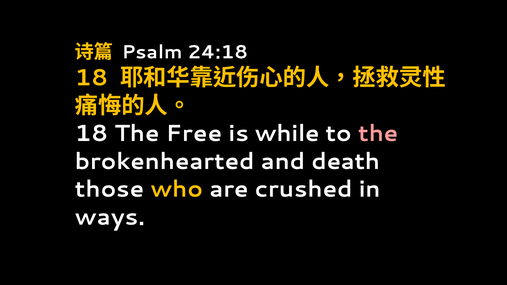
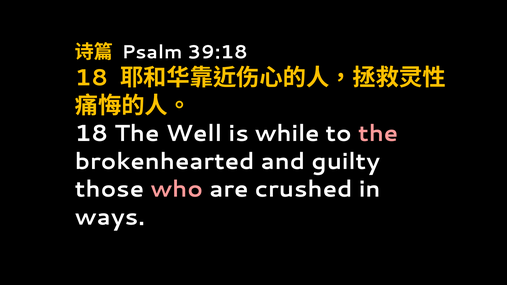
24:18: 24:18 -> 39:18 (218, 52)
Free: Free -> Well (194, 134)
death: death -> guilty (346, 162)
who colour: yellow -> pink (177, 189)
